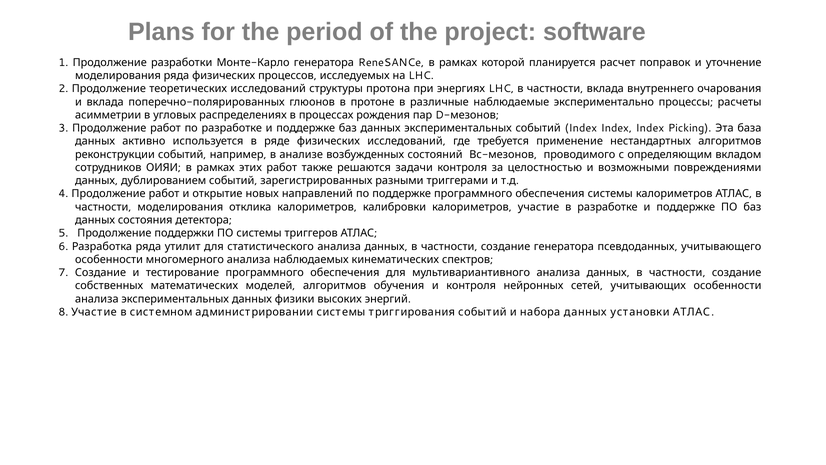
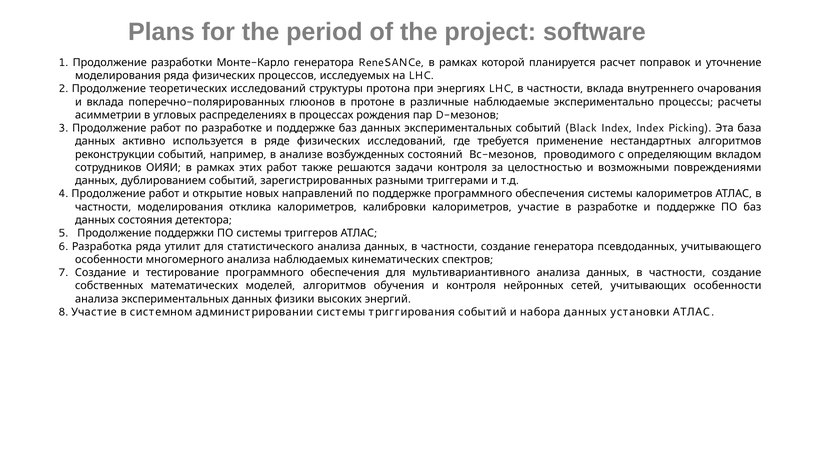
3 Index: Index -> Black (581, 128)
